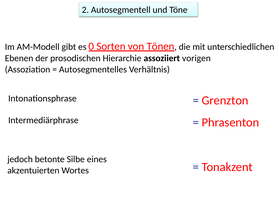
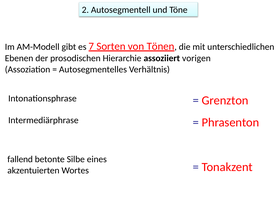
0: 0 -> 7 (91, 46)
jedoch: jedoch -> fallend (20, 159)
